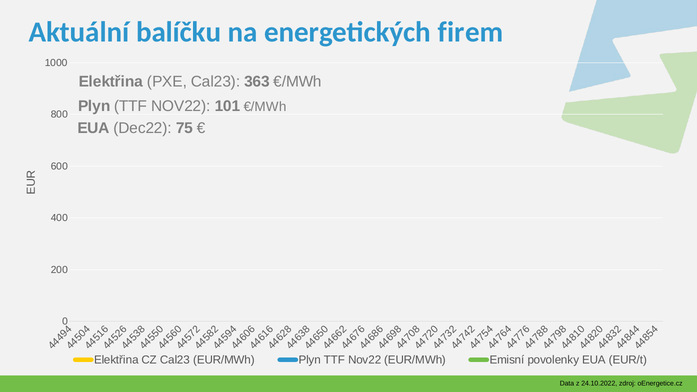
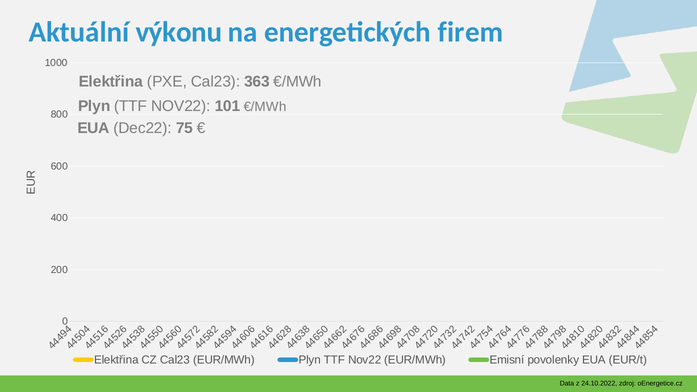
balíčku: balíčku -> výkonu (179, 32)
